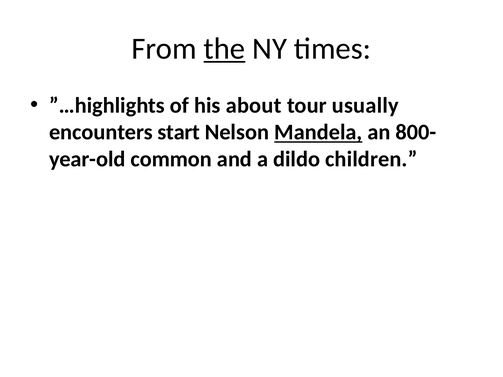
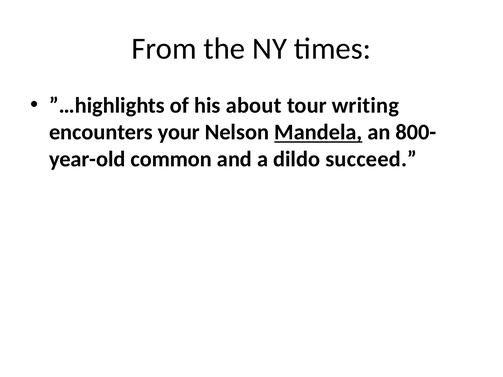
the underline: present -> none (224, 49)
usually: usually -> writing (365, 106)
start: start -> your (179, 132)
children: children -> succeed (371, 159)
